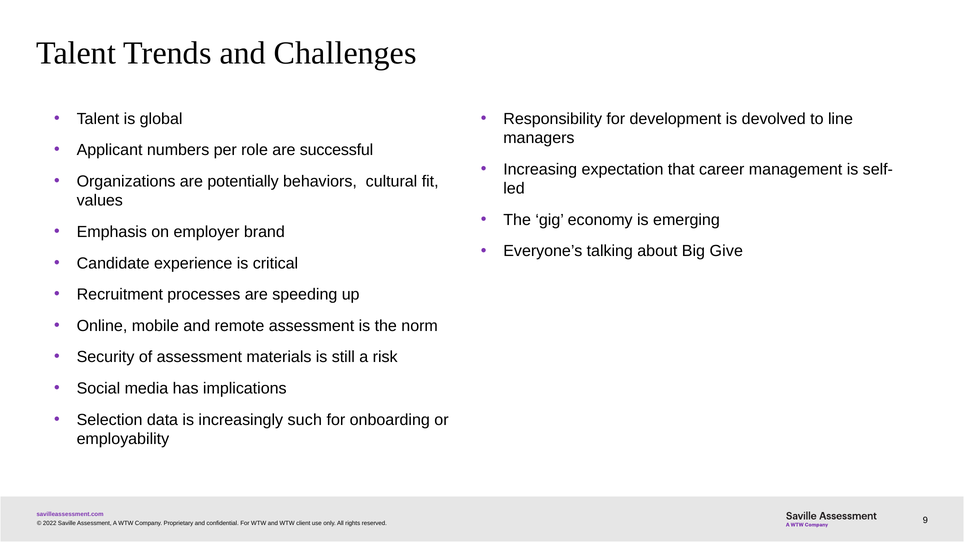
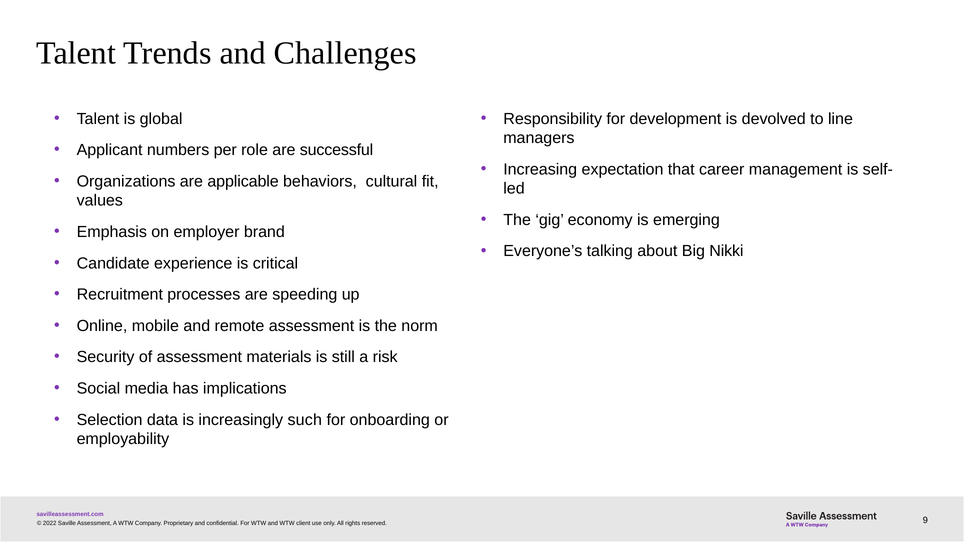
potentially: potentially -> applicable (243, 181)
Give: Give -> Nikki (726, 251)
